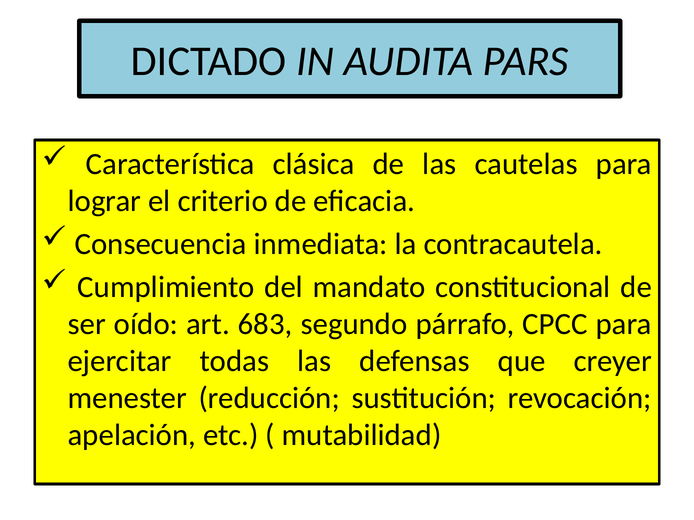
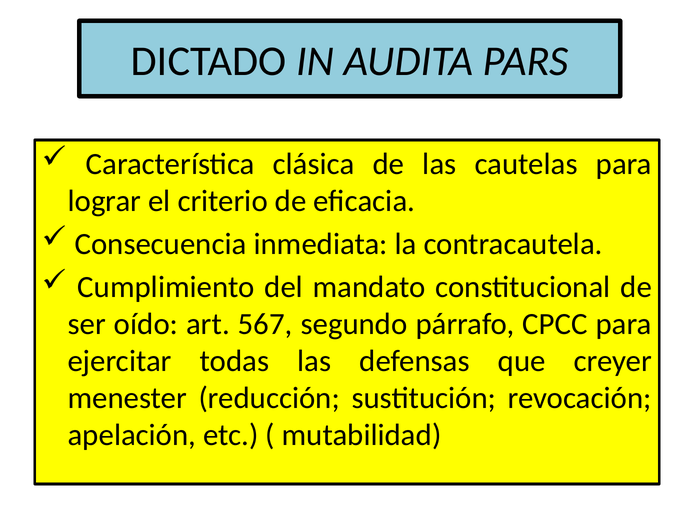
683: 683 -> 567 (265, 325)
